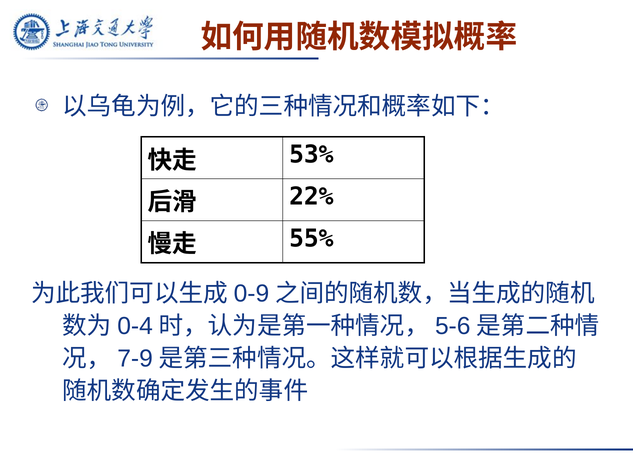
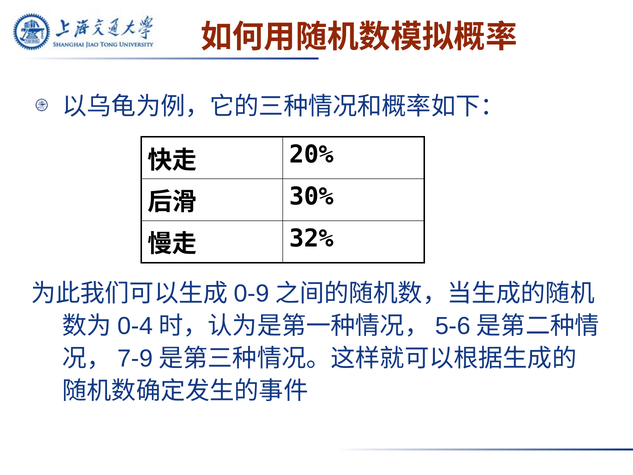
53%: 53% -> 20% (311, 155)
22%: 22% -> 30% (311, 197)
55%: 55% -> 32% (311, 238)
